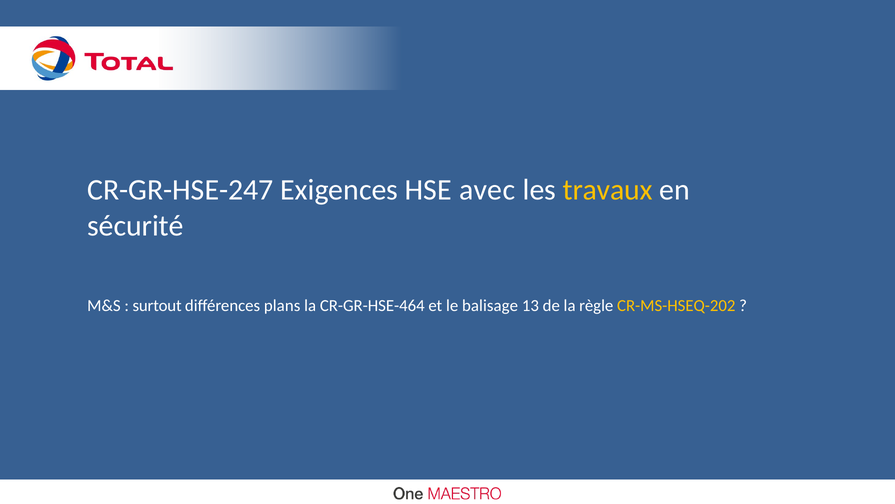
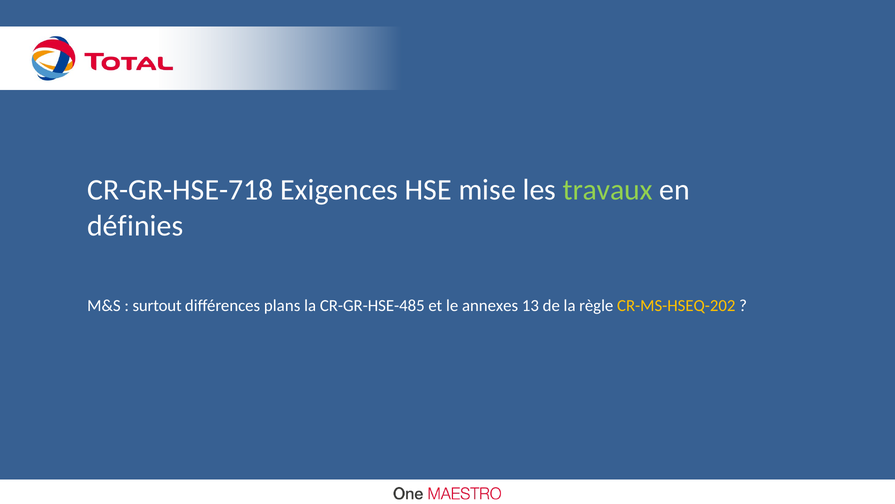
CR-GR-HSE-247: CR-GR-HSE-247 -> CR-GR-HSE-718 (180, 190)
avec: avec -> mise (487, 190)
travaux colour: yellow -> light green (608, 190)
sécurité: sécurité -> définies (135, 226)
CR-GR-HSE-464: CR-GR-HSE-464 -> CR-GR-HSE-485 (372, 305)
balisage: balisage -> annexes (490, 305)
